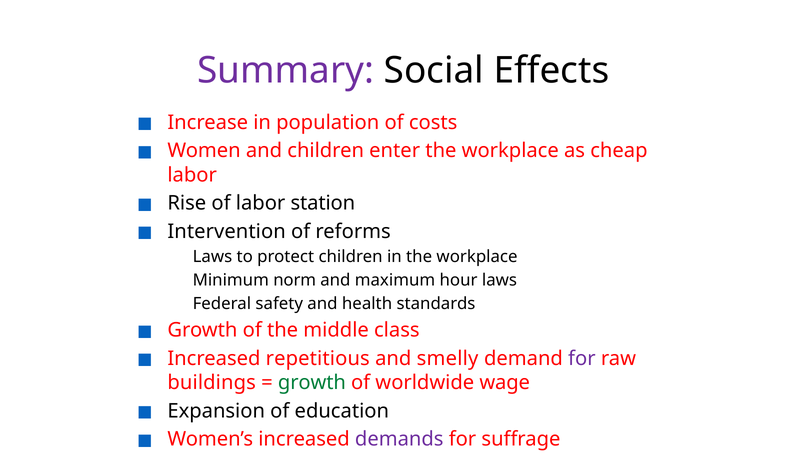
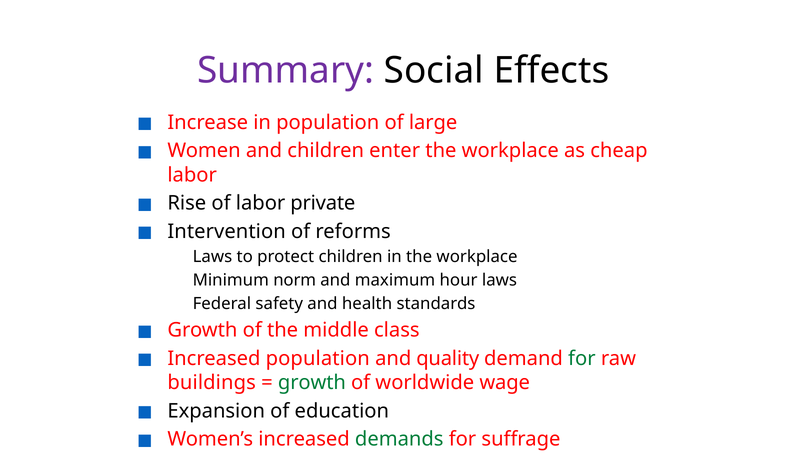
costs: costs -> large (433, 122)
station: station -> private (323, 203)
Increased repetitious: repetitious -> population (318, 358)
smelly: smelly -> quality (448, 358)
for colour: purple -> green (582, 358)
demands colour: purple -> green (399, 439)
